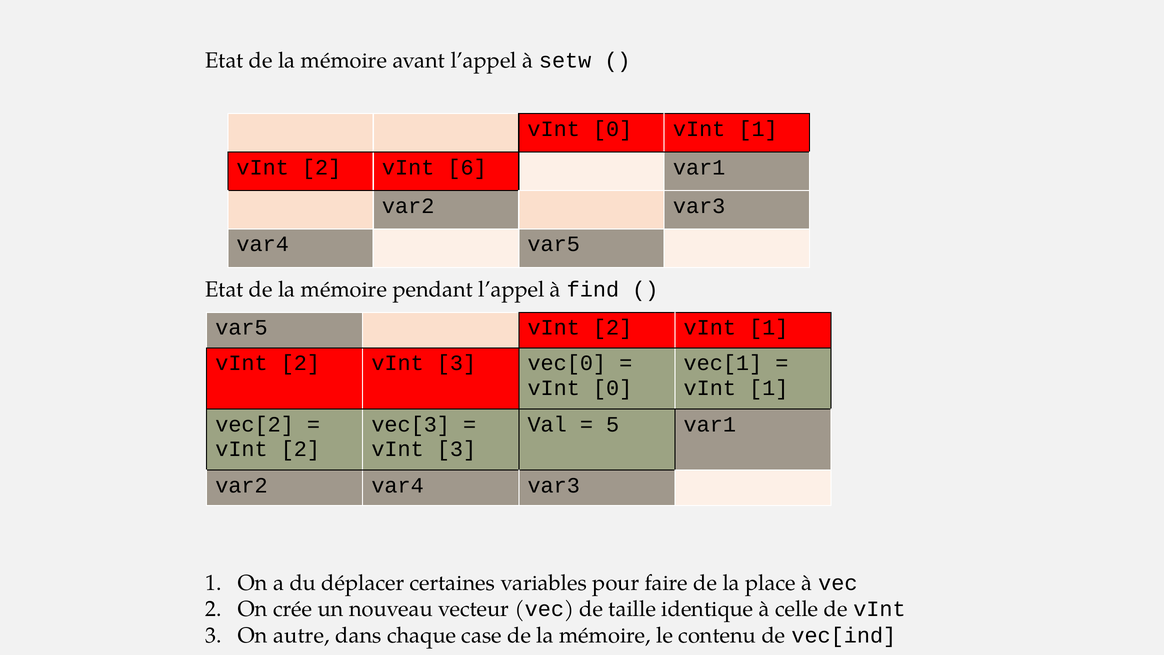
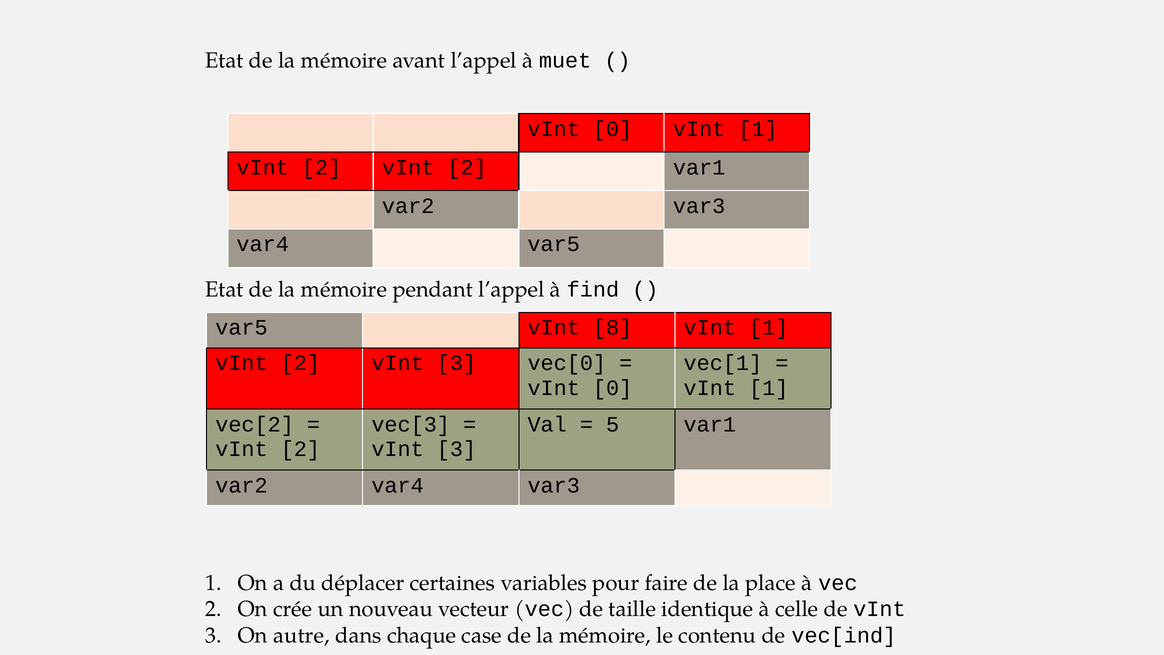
setw: setw -> muet (565, 60)
2 vInt 6: 6 -> 2 (467, 167)
var5 vInt 2: 2 -> 8 (613, 328)
